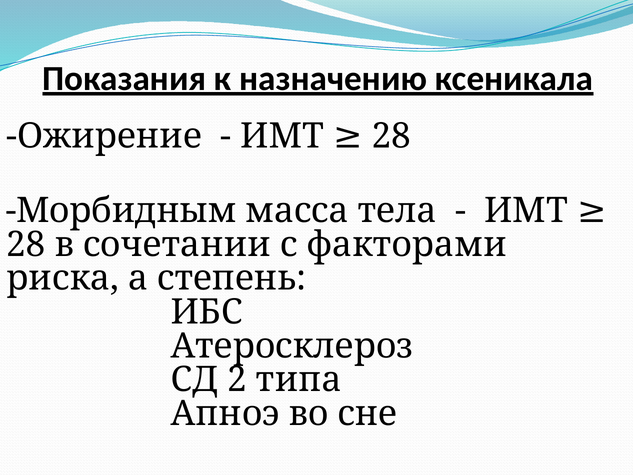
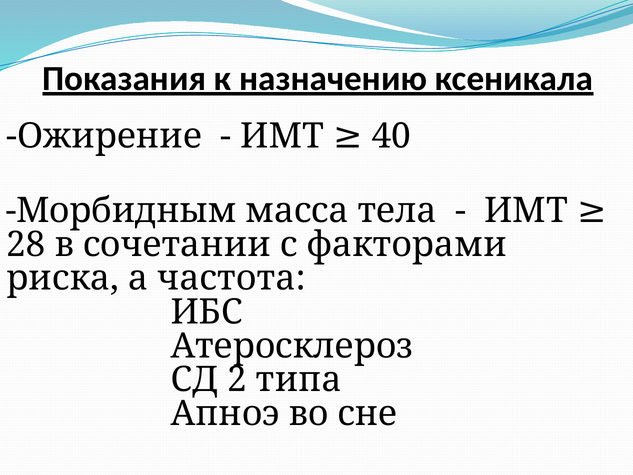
ИМТ 28: 28 -> 40 (391, 136)
степень: степень -> частота (232, 278)
